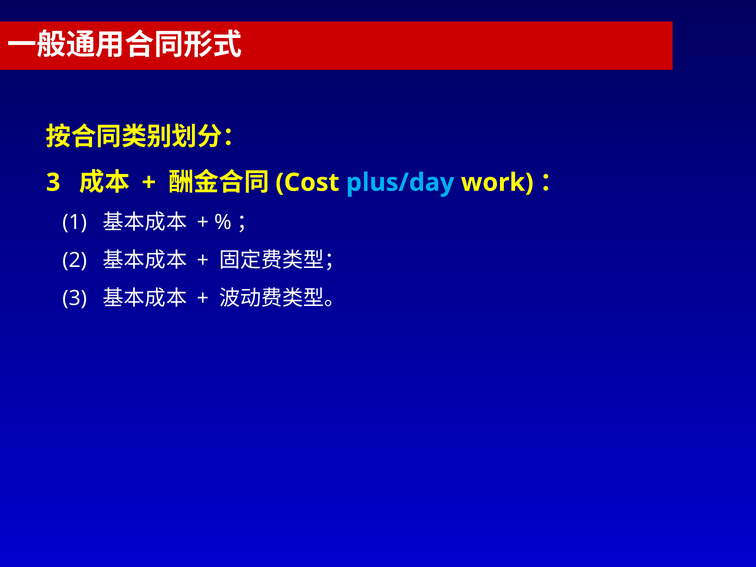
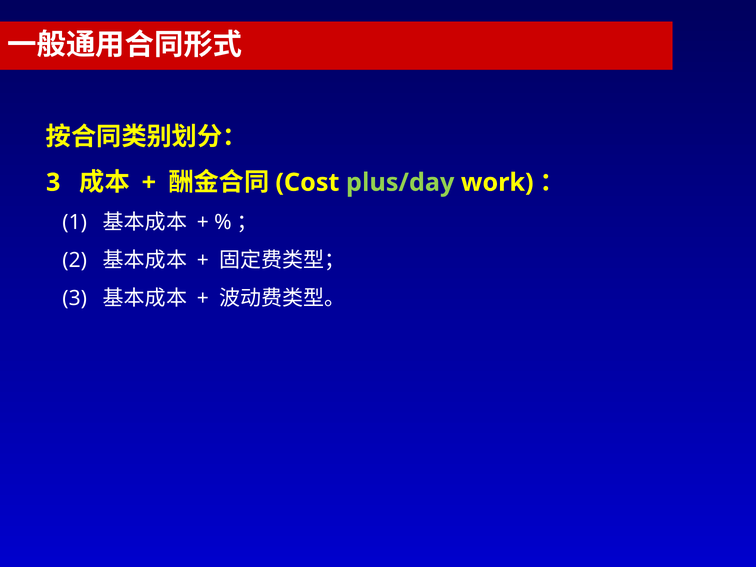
plus/day colour: light blue -> light green (400, 182)
